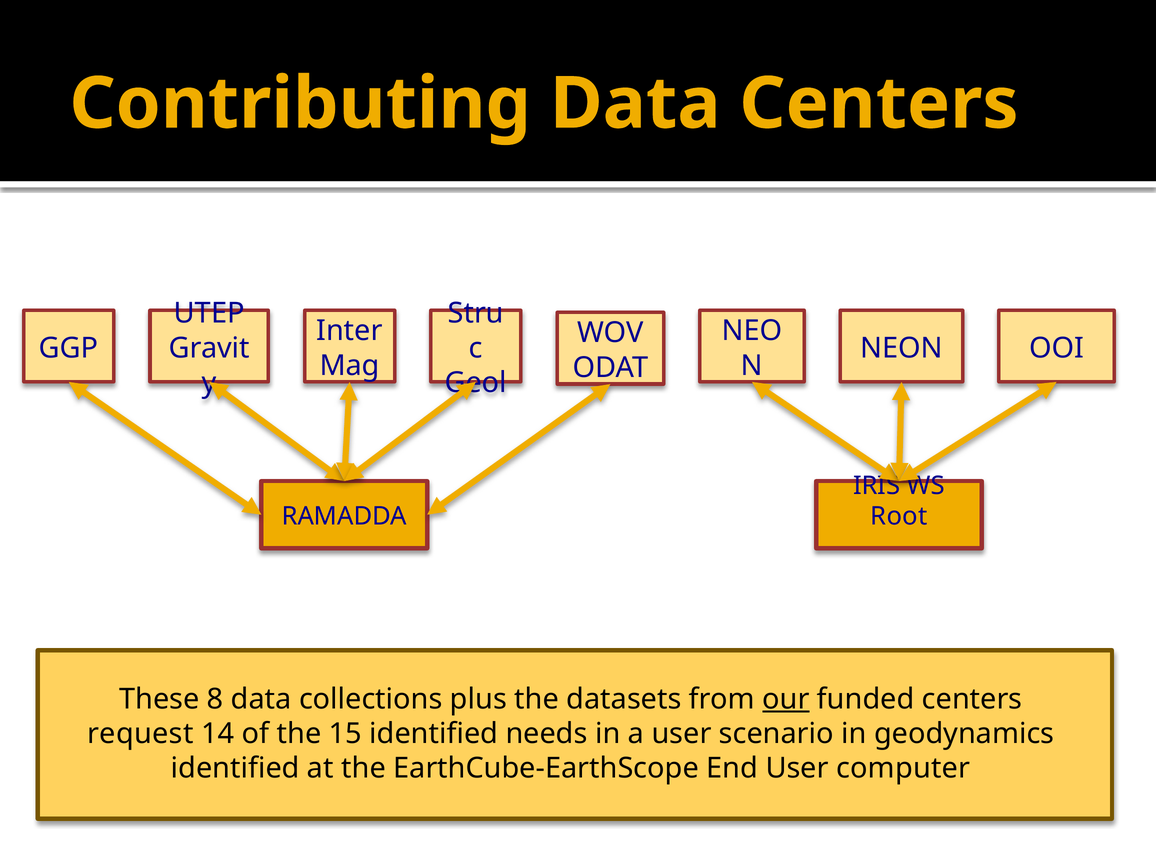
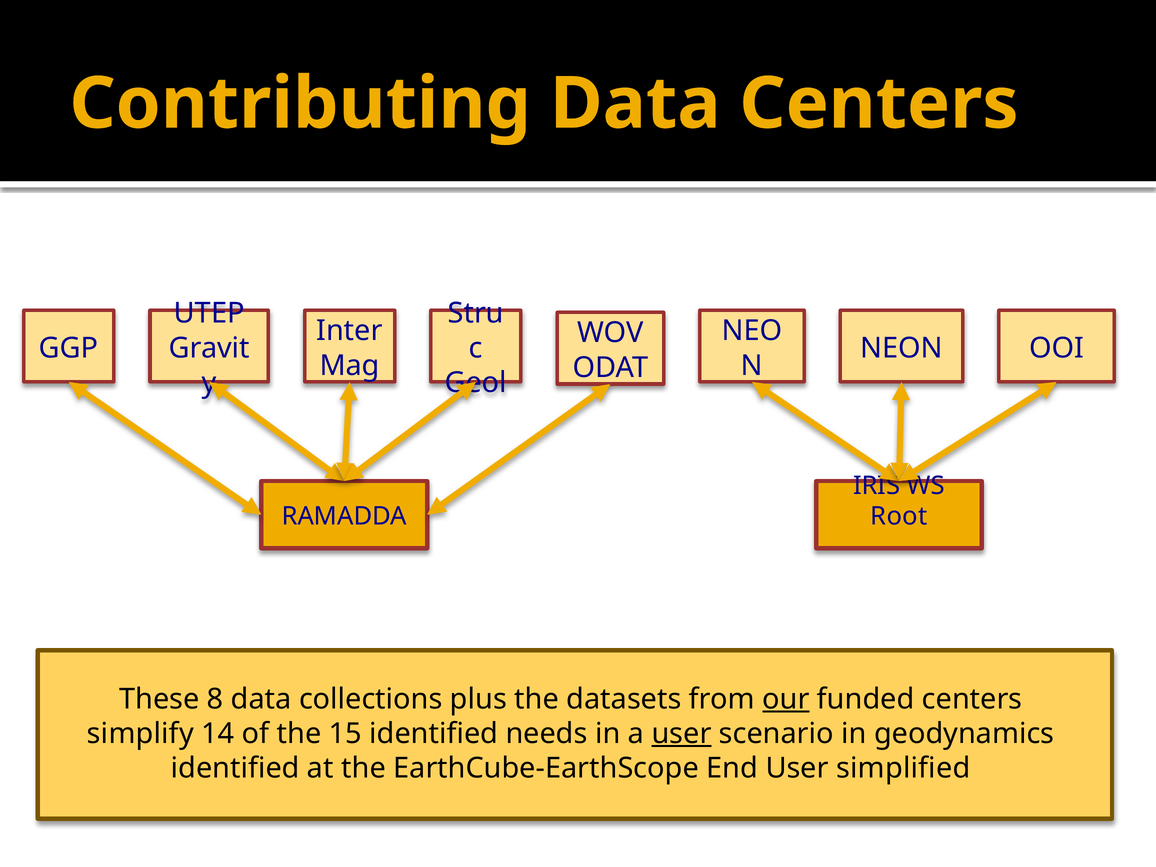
request: request -> simplify (140, 734)
user underline: none -> present (682, 734)
computer: computer -> simplified (903, 768)
